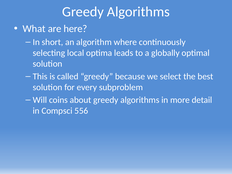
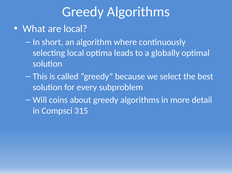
are here: here -> local (75, 29)
556: 556 -> 315 (81, 111)
